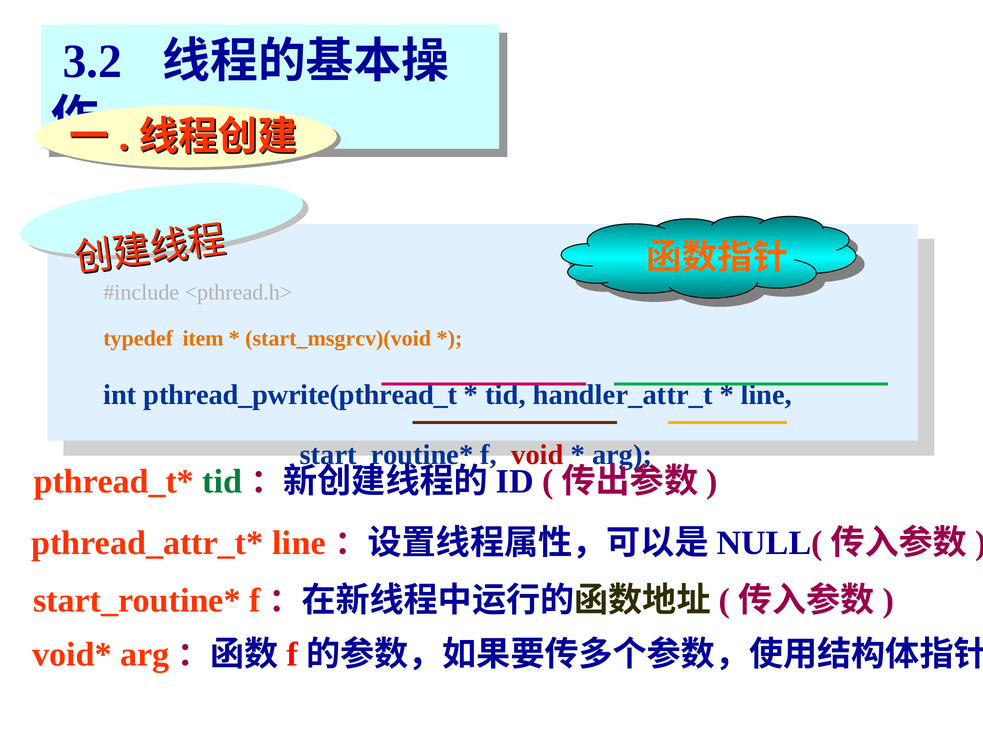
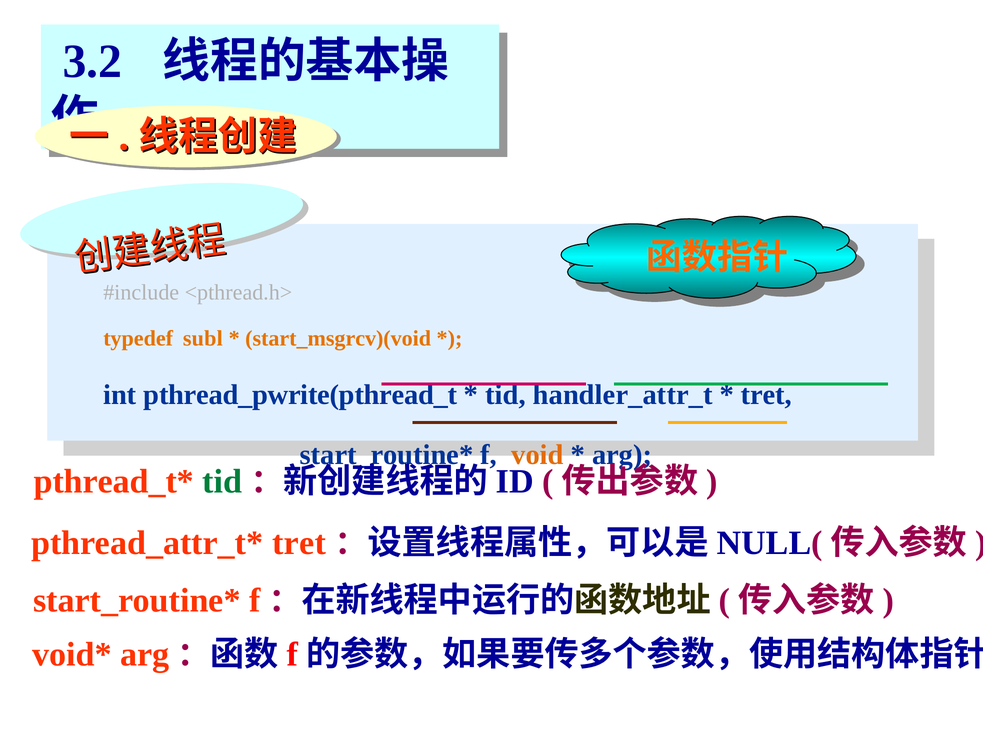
item: item -> subl (203, 339)
line: line -> tret (766, 395)
void colour: red -> orange (537, 455)
line: line -> tret (299, 543)
